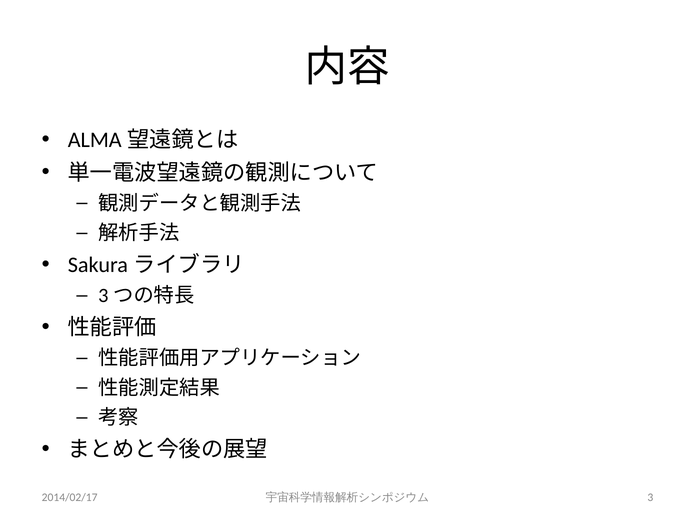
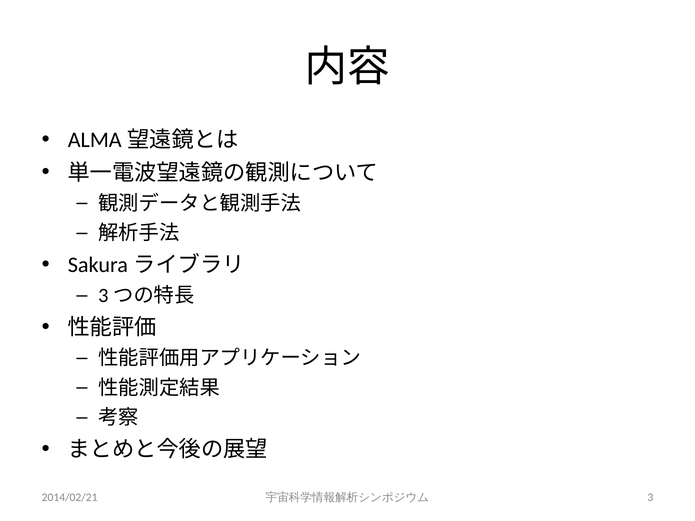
2014/02/17: 2014/02/17 -> 2014/02/21 (70, 498)
